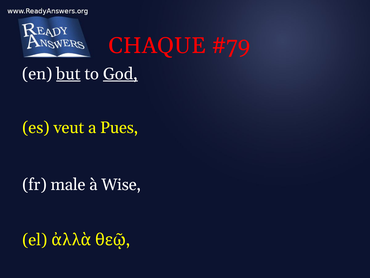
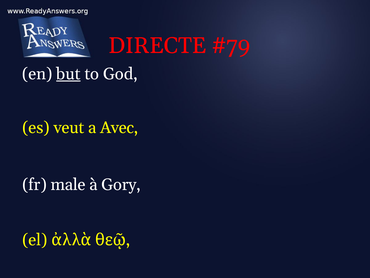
CHAQUE: CHAQUE -> DIRECTE (158, 46)
God underline: present -> none (120, 74)
Pues: Pues -> Avec (119, 127)
Wise: Wise -> Gory (121, 184)
